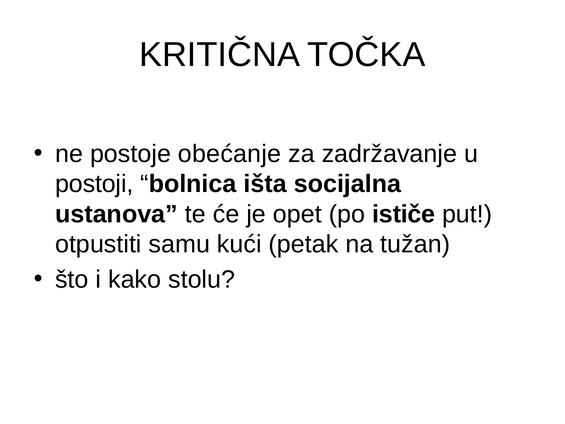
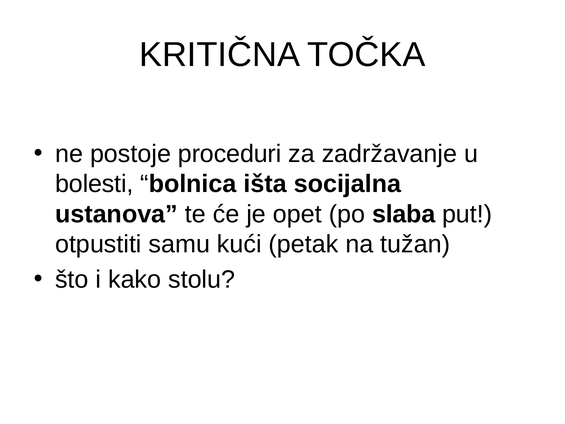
obećanje: obećanje -> proceduri (230, 154)
postoji: postoji -> bolesti (94, 184)
ističe: ističe -> slaba (404, 214)
